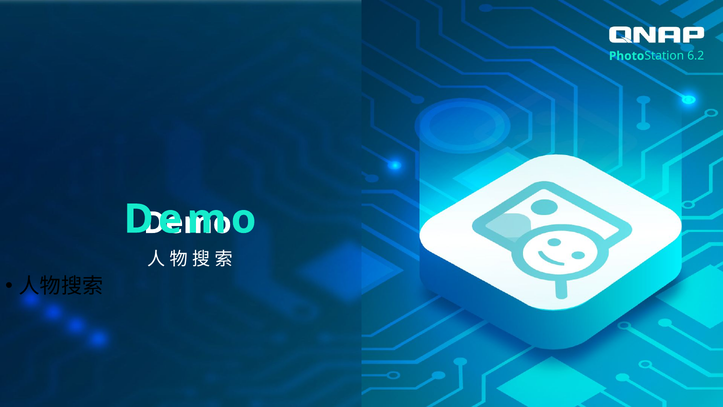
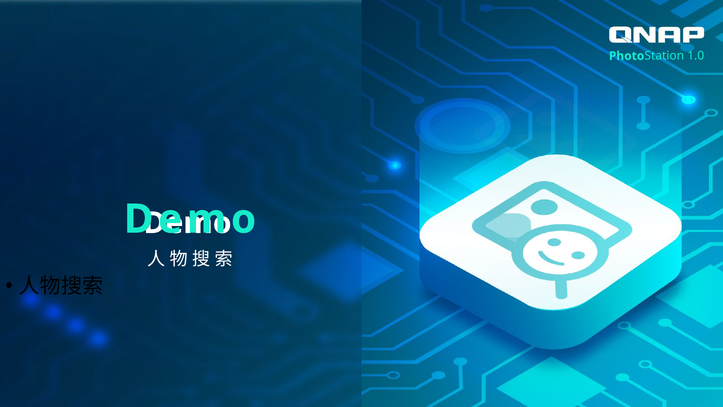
6.2: 6.2 -> 1.0 (696, 56)
